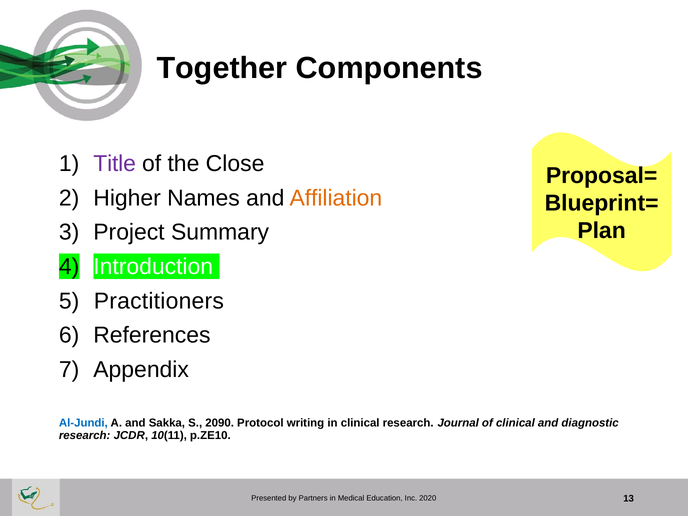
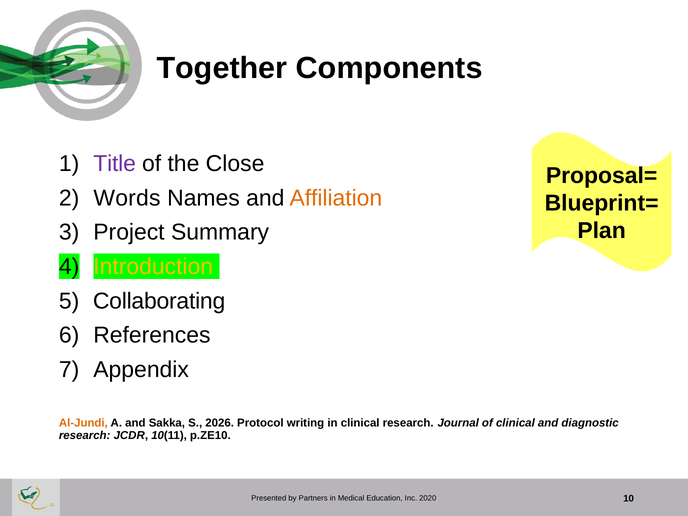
Higher: Higher -> Words (127, 198)
Introduction colour: white -> yellow (153, 267)
Practitioners: Practitioners -> Collaborating (159, 301)
Al-Jundi colour: blue -> orange (83, 423)
2090: 2090 -> 2026 (220, 423)
13: 13 -> 10 (629, 498)
